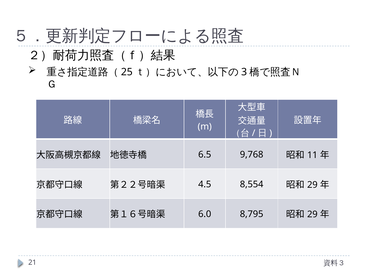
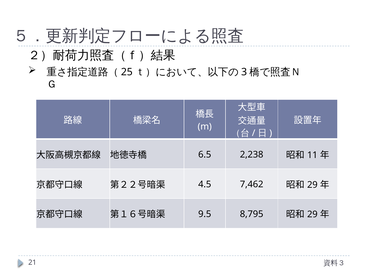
9,768: 9,768 -> 2,238 (252, 155)
8,554: 8,554 -> 7,462 (252, 184)
6.0: 6.0 -> 9.5 (205, 214)
